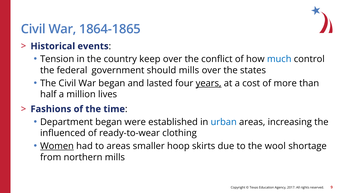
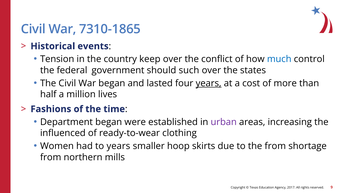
1864-1865: 1864-1865 -> 7310-1865 (110, 29)
should mills: mills -> such (189, 70)
urban colour: blue -> purple (224, 122)
Women underline: present -> none (57, 146)
to areas: areas -> years (118, 146)
the wool: wool -> from (275, 146)
